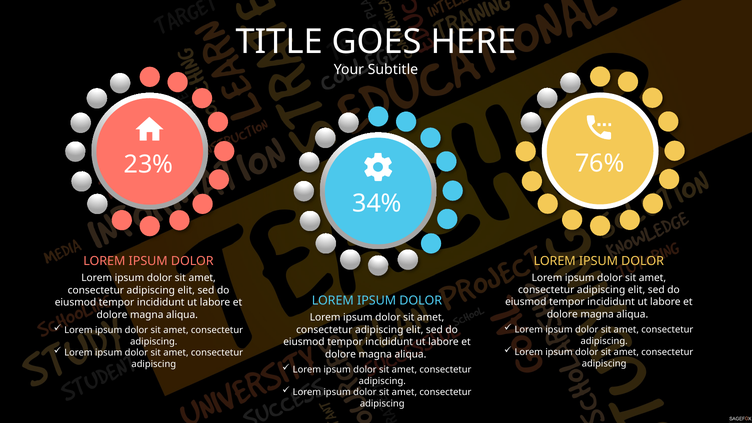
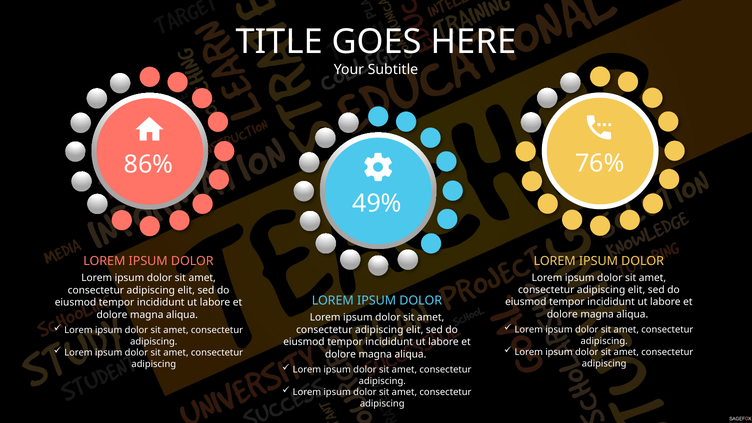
23%: 23% -> 86% (149, 164)
34%: 34% -> 49% (377, 204)
